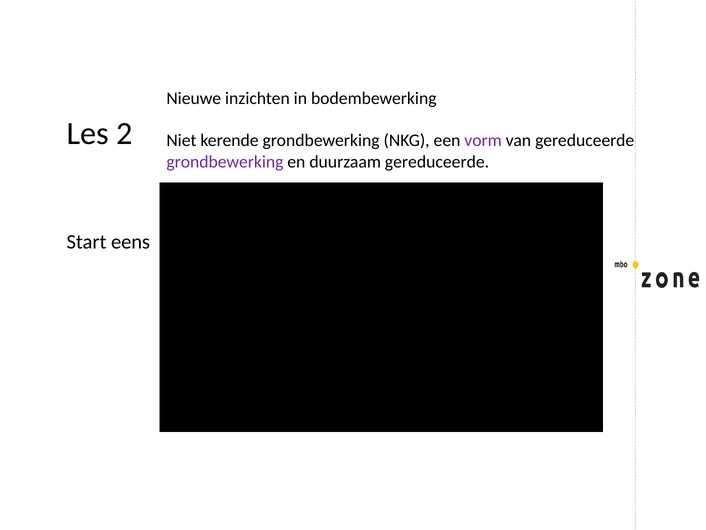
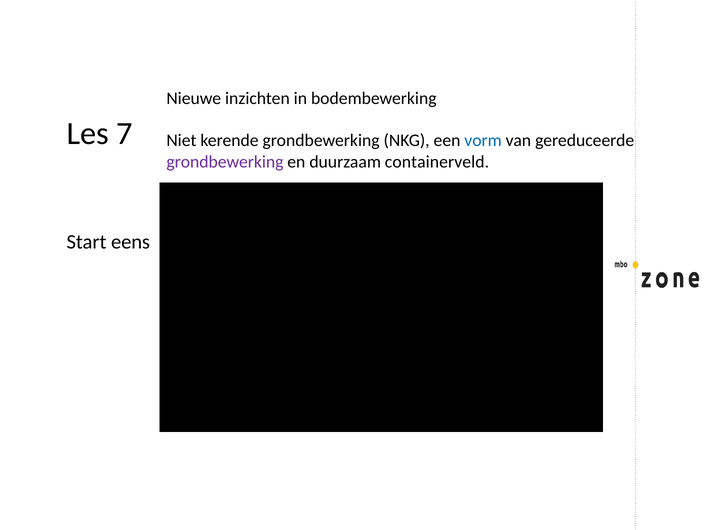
2: 2 -> 7 (124, 133)
vorm colour: purple -> blue (483, 140)
duurzaam gereduceerde: gereduceerde -> containerveld (437, 162)
